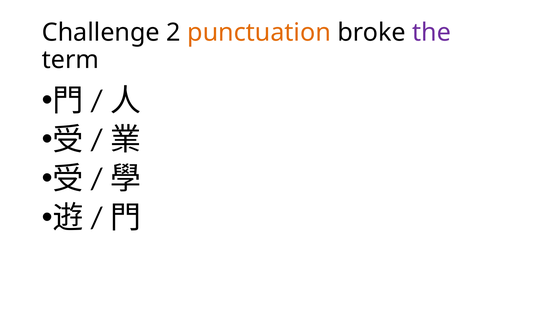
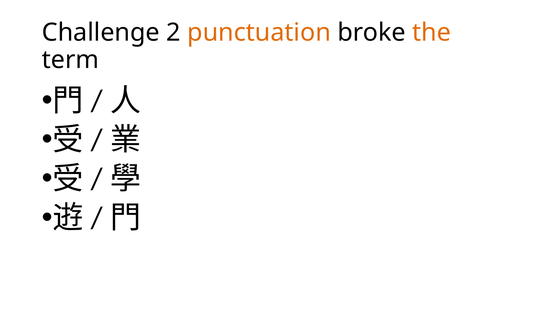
the colour: purple -> orange (432, 33)
